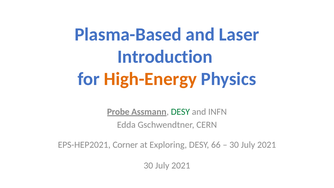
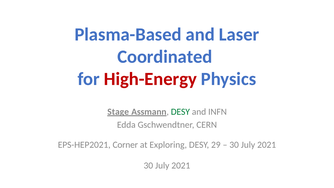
Introduction: Introduction -> Coordinated (165, 57)
High-Energy colour: orange -> red (150, 79)
Probe: Probe -> Stage (118, 112)
66: 66 -> 29 (216, 145)
